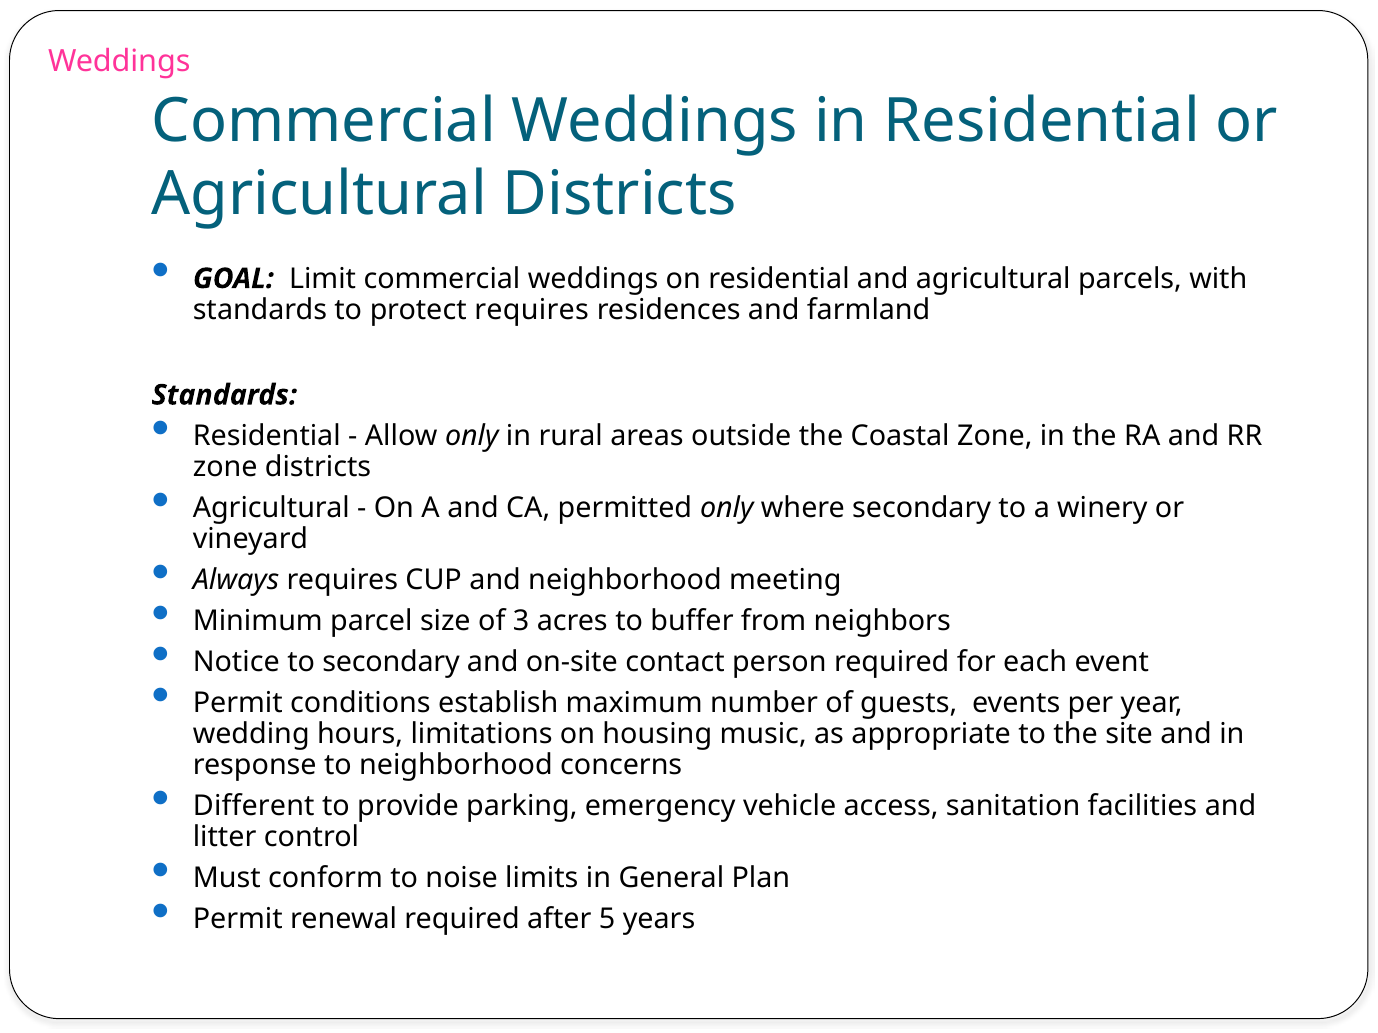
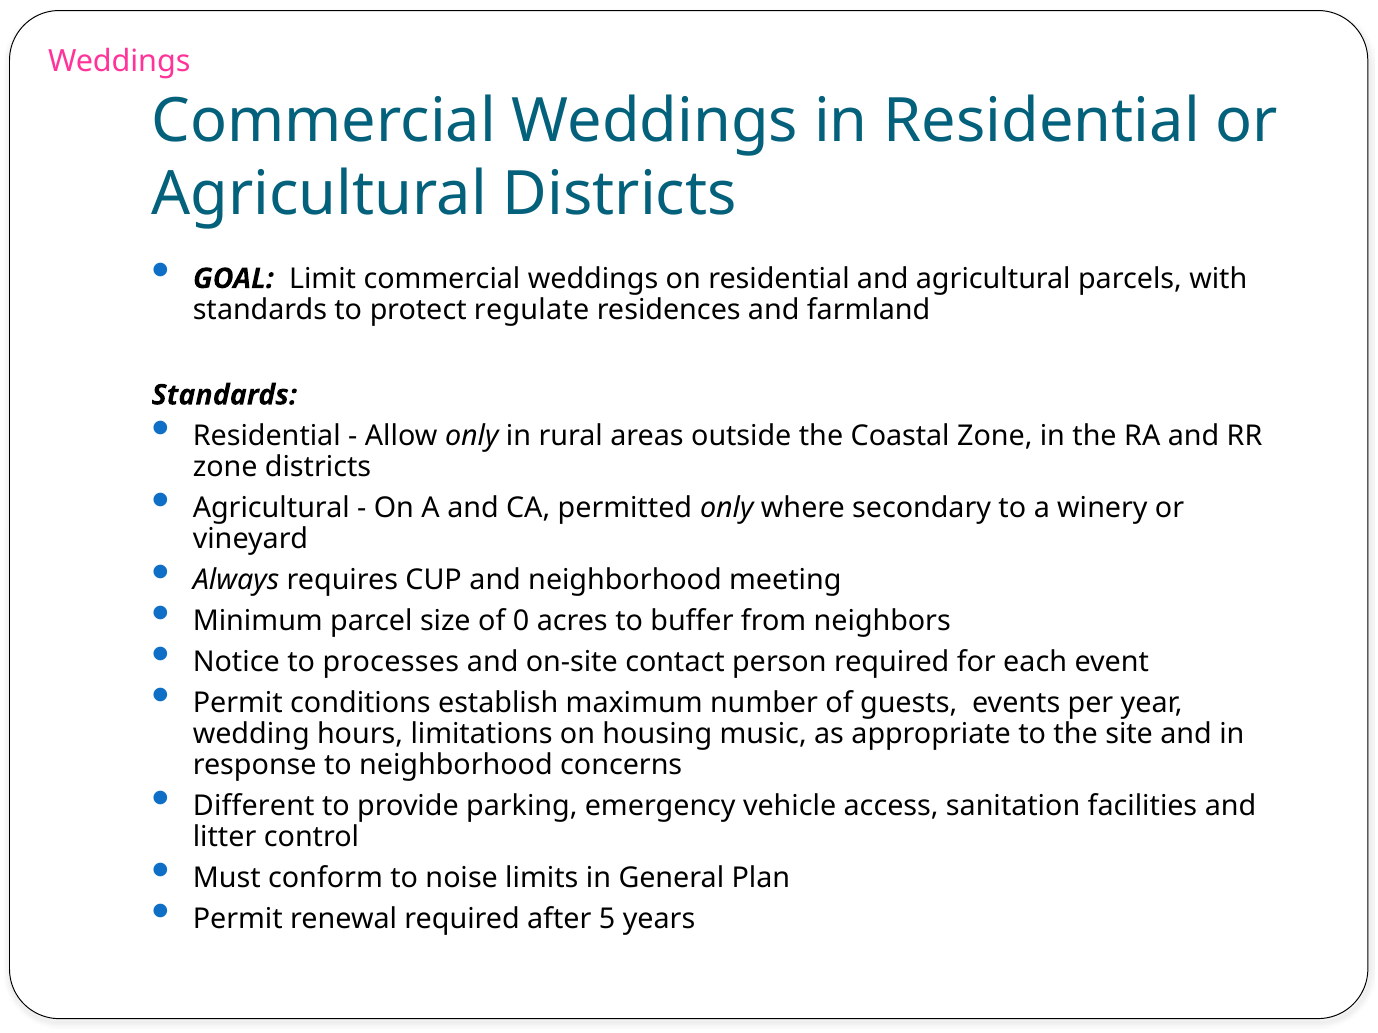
protect requires: requires -> regulate (532, 310)
3: 3 -> 0 (521, 621)
to secondary: secondary -> processes (391, 662)
